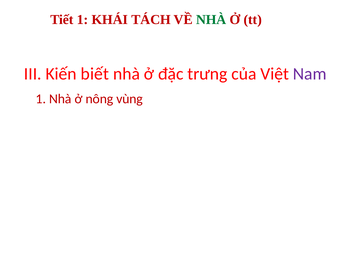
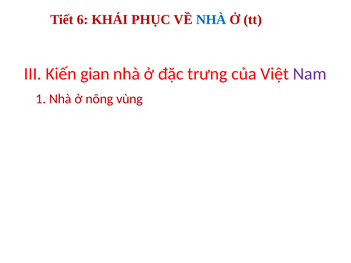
Tiết 1: 1 -> 6 (83, 20)
TÁCH: TÁCH -> PHỤC (151, 20)
NHÀ colour: green -> blue (211, 20)
biết: biết -> gian (95, 74)
